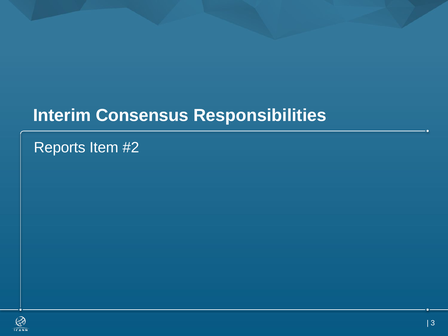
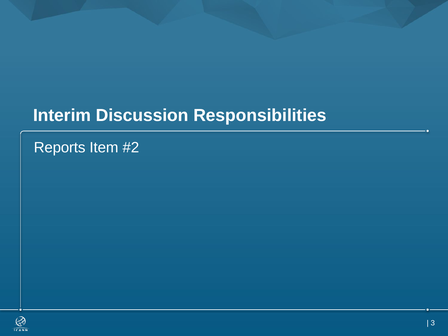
Consensus: Consensus -> Discussion (142, 116)
